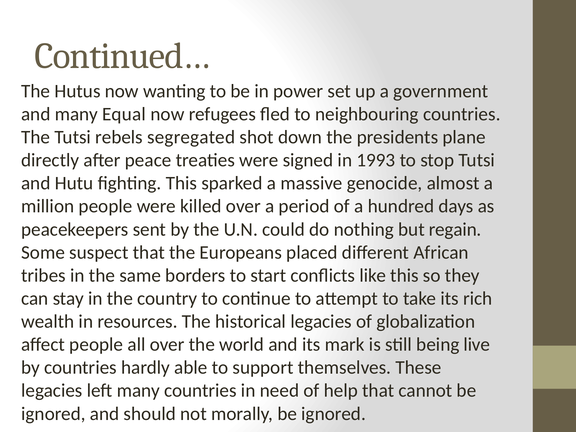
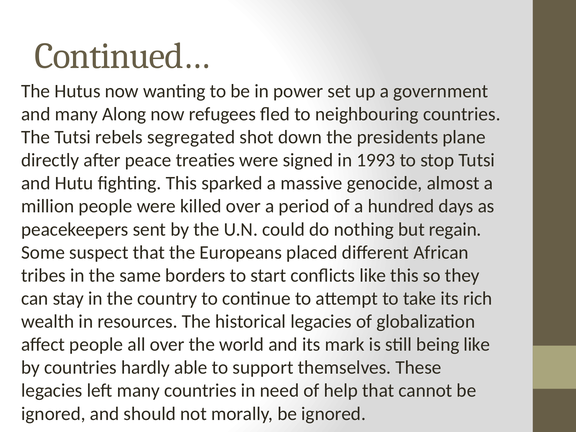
Equal: Equal -> Along (124, 114)
being live: live -> like (477, 345)
